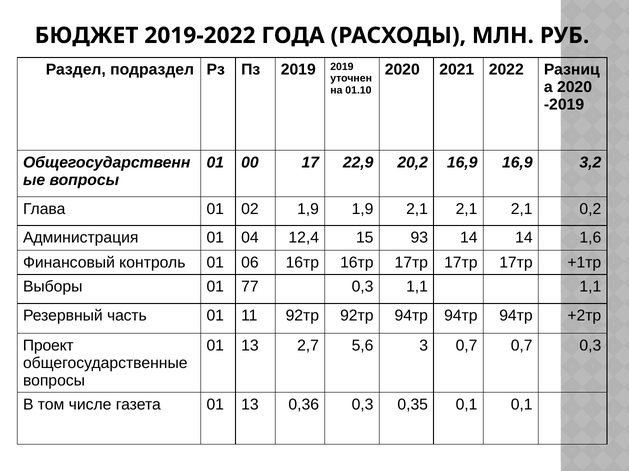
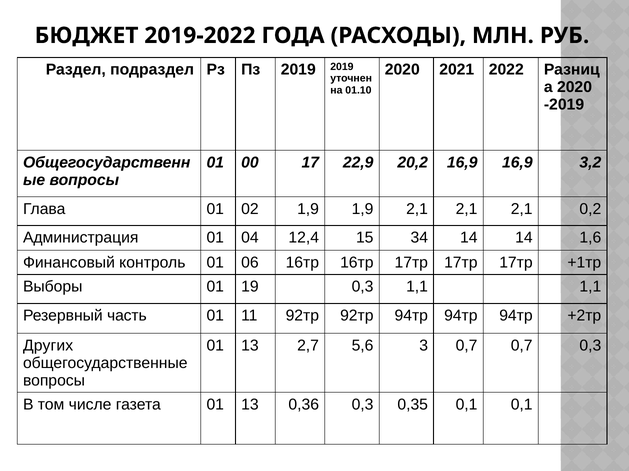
93: 93 -> 34 (419, 238)
77: 77 -> 19 (250, 287)
Проект: Проект -> Других (48, 346)
